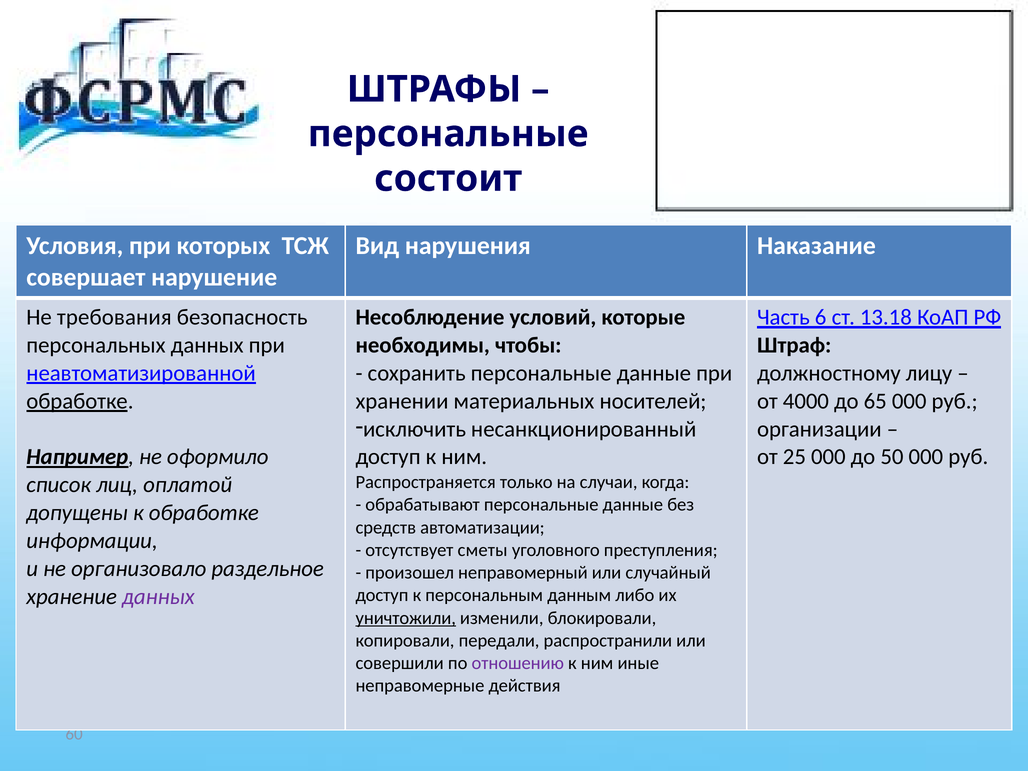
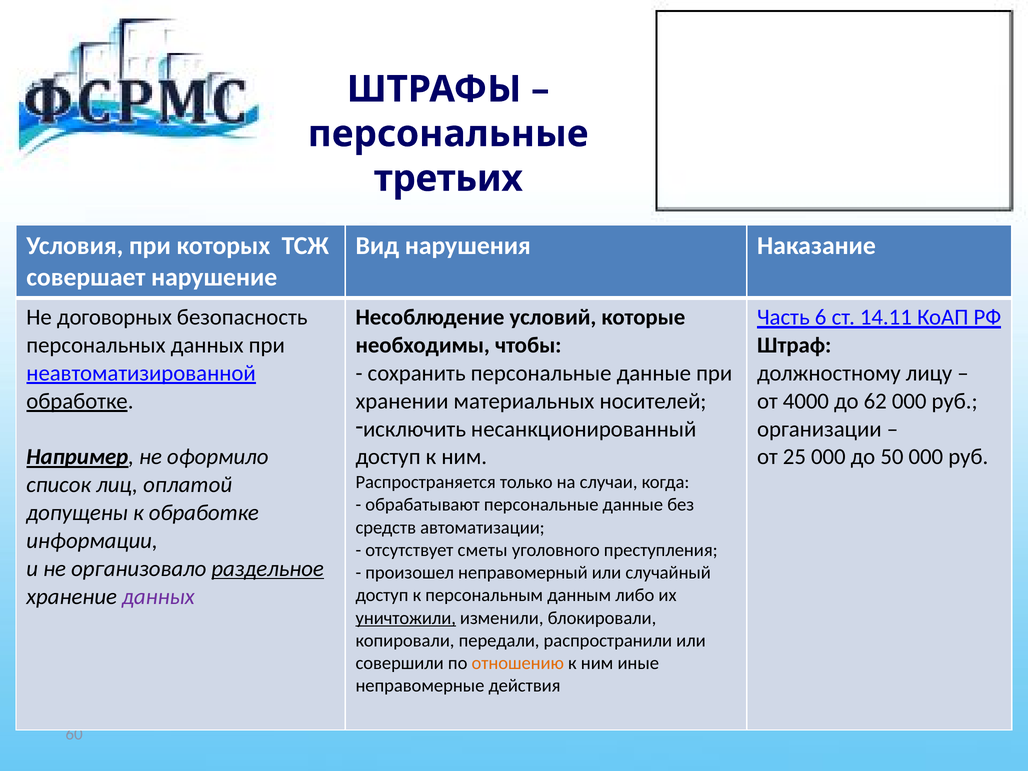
состоит: состоит -> третьих (448, 179)
требования: требования -> договорных (114, 317)
13.18: 13.18 -> 14.11 (886, 317)
65: 65 -> 62 (875, 401)
раздельное underline: none -> present (268, 569)
отношению colour: purple -> orange (518, 663)
